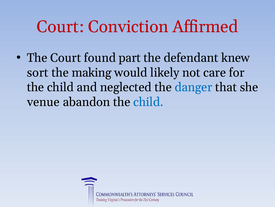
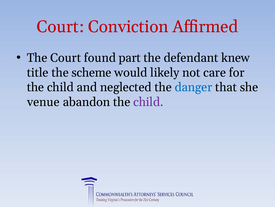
sort: sort -> title (38, 72)
making: making -> scheme (92, 72)
child colour: blue -> purple (148, 102)
